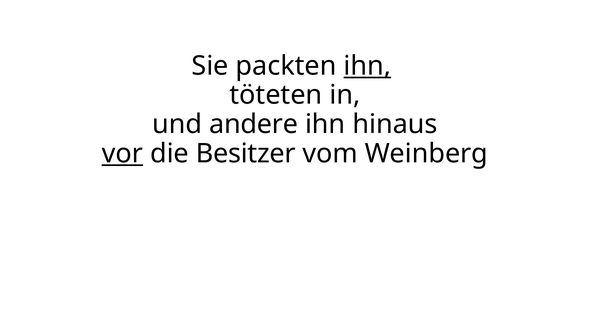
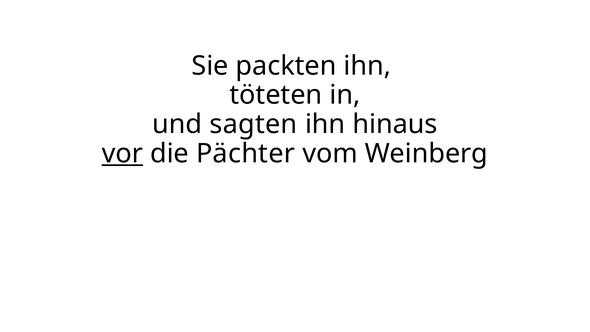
ihn underline: present -> none (367, 66)
andere: andere -> sagten (253, 124)
Besitzer: Besitzer -> Pächter (246, 153)
